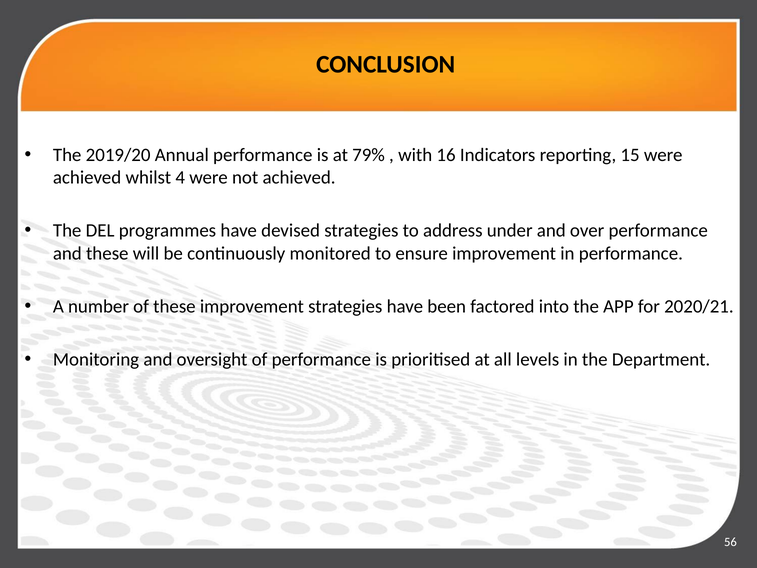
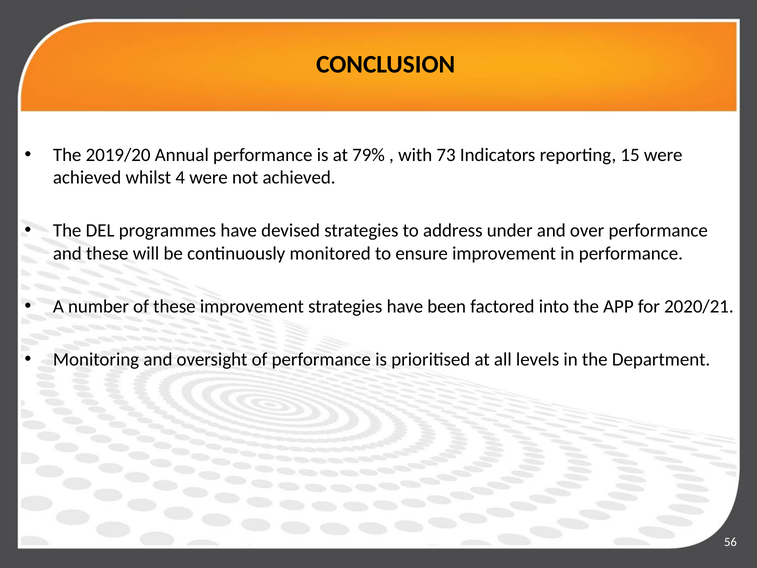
16: 16 -> 73 (446, 155)
